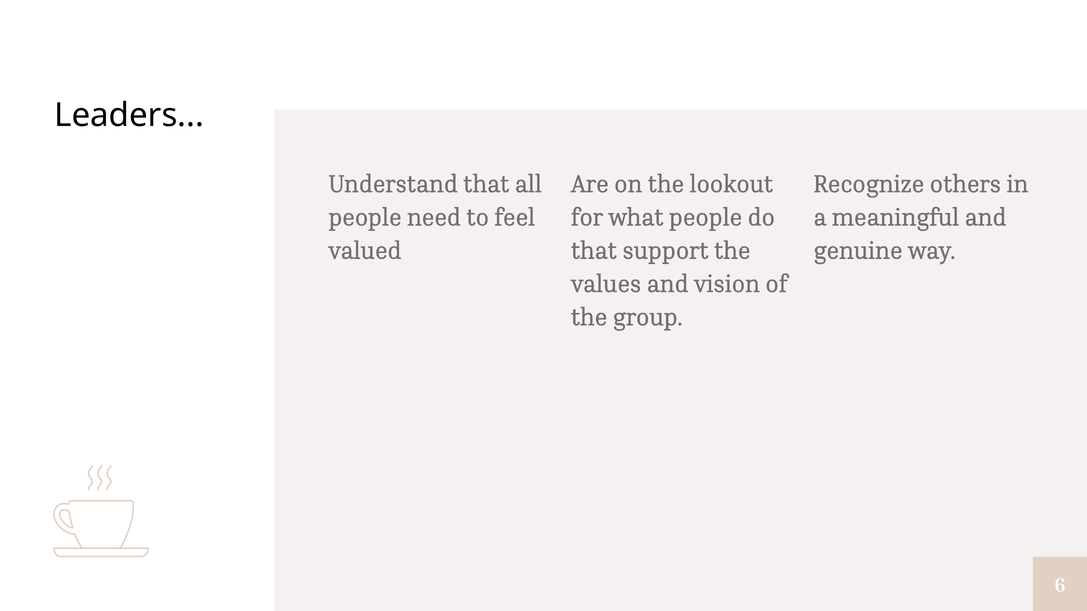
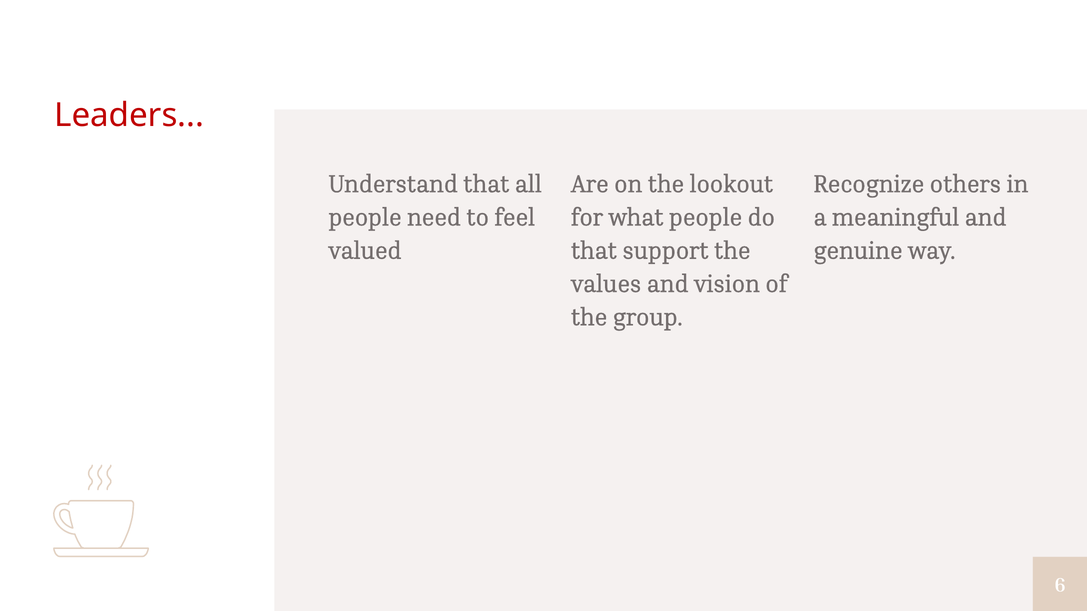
Leaders colour: black -> red (129, 116)
